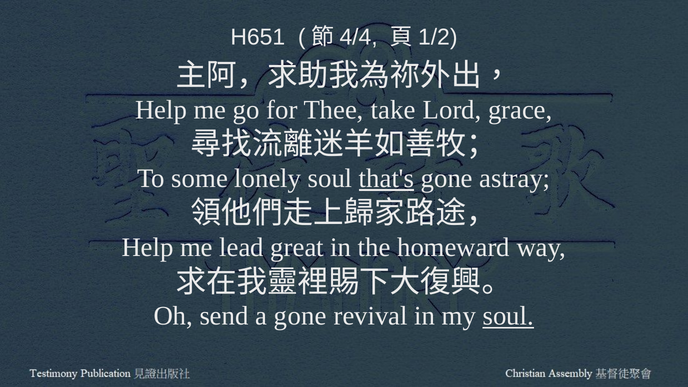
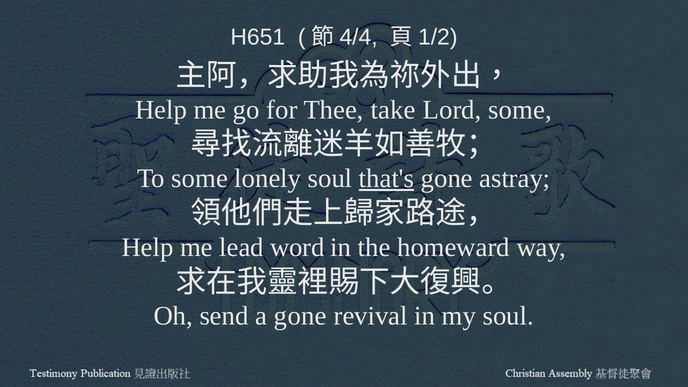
Lord grace: grace -> some (520, 110)
great: great -> word (297, 247)
soul underline: present -> none (508, 316)
